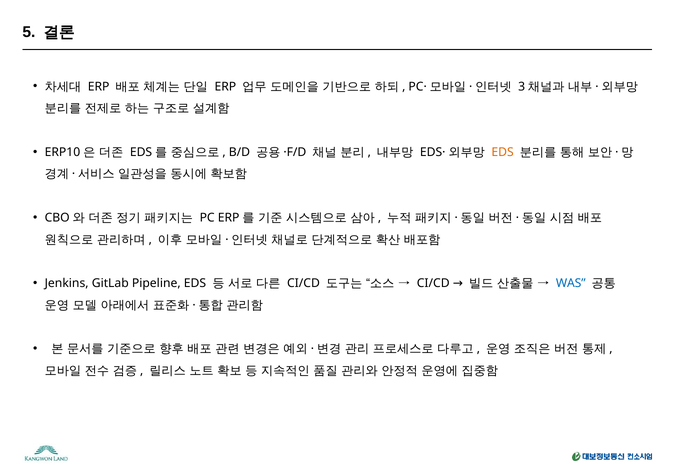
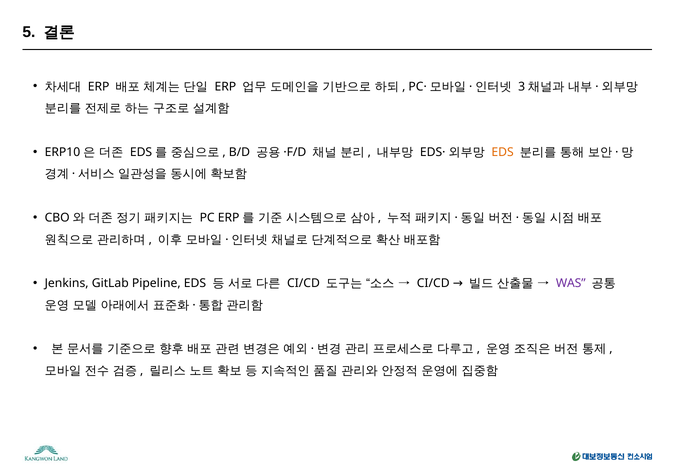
WAS colour: blue -> purple (571, 283)
